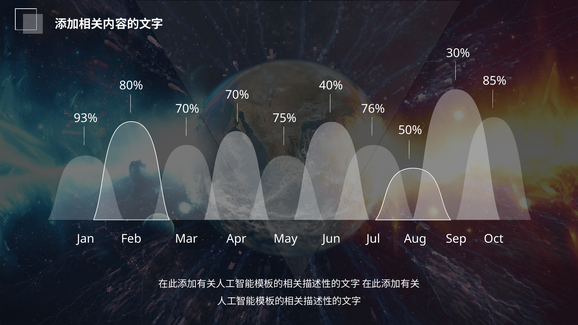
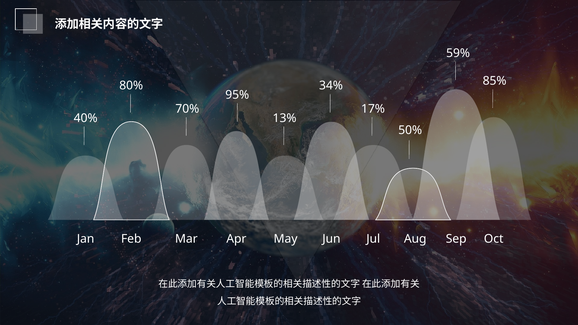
30%: 30% -> 59% (458, 53)
40%: 40% -> 34% (331, 86)
70%: 70% -> 95% (237, 95)
76%: 76% -> 17% (373, 109)
93%: 93% -> 40% (86, 118)
75%: 75% -> 13% (285, 118)
